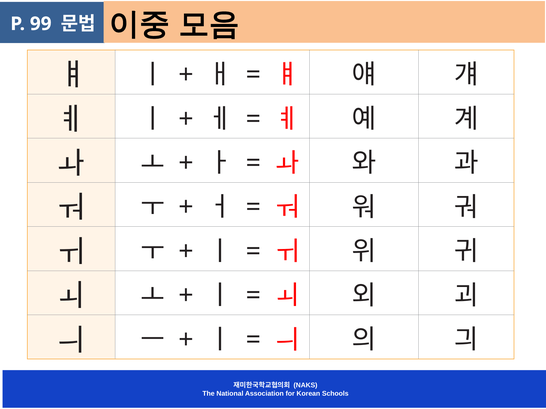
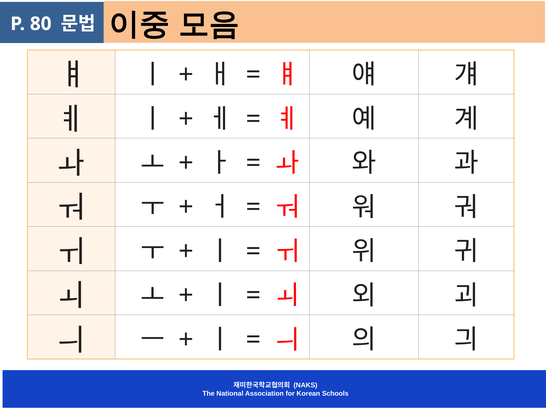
99: 99 -> 80 (41, 24)
